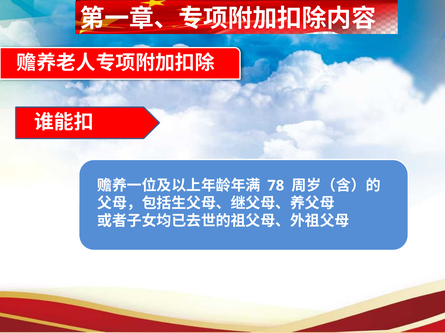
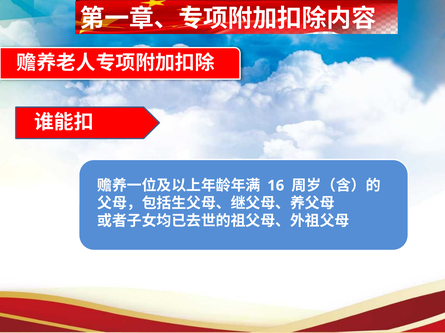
78: 78 -> 16 (276, 186)
